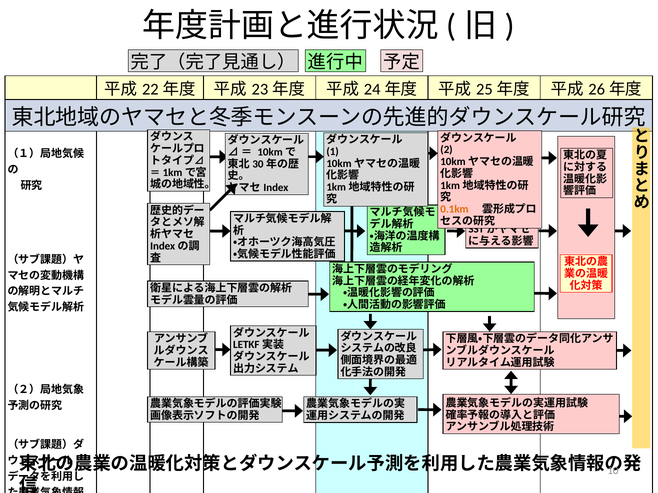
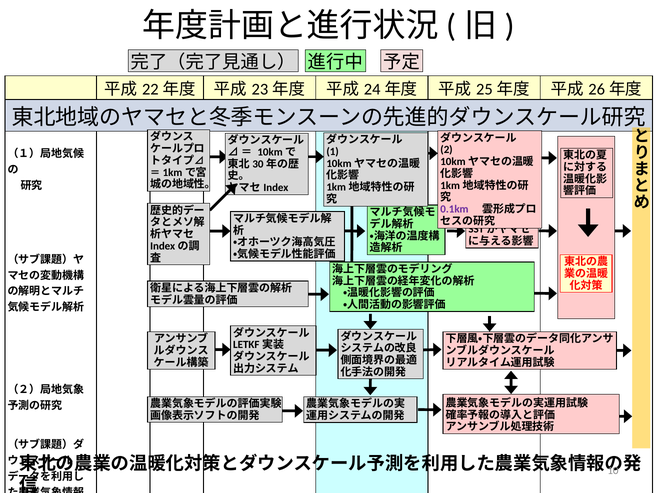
0.1km colour: orange -> purple (454, 209)
